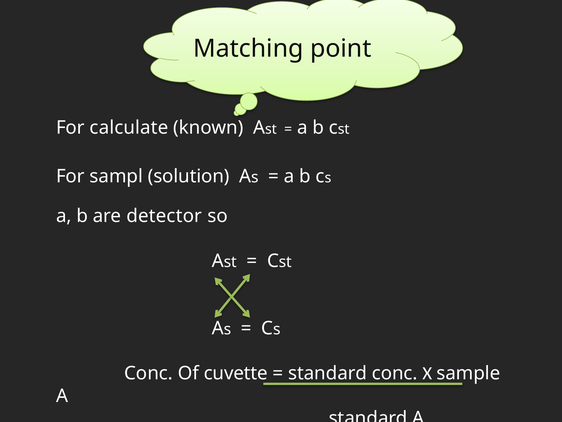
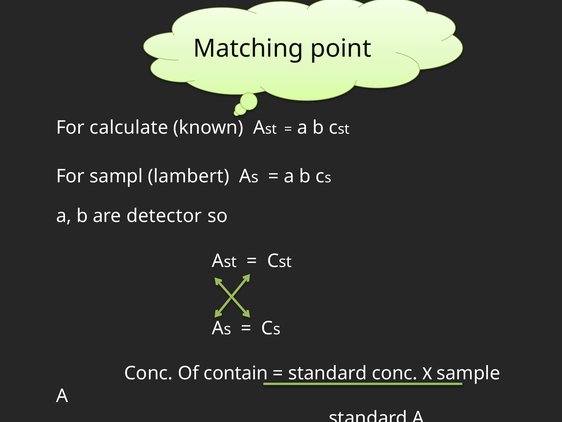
solution: solution -> lambert (189, 176)
cuvette: cuvette -> contain (236, 373)
